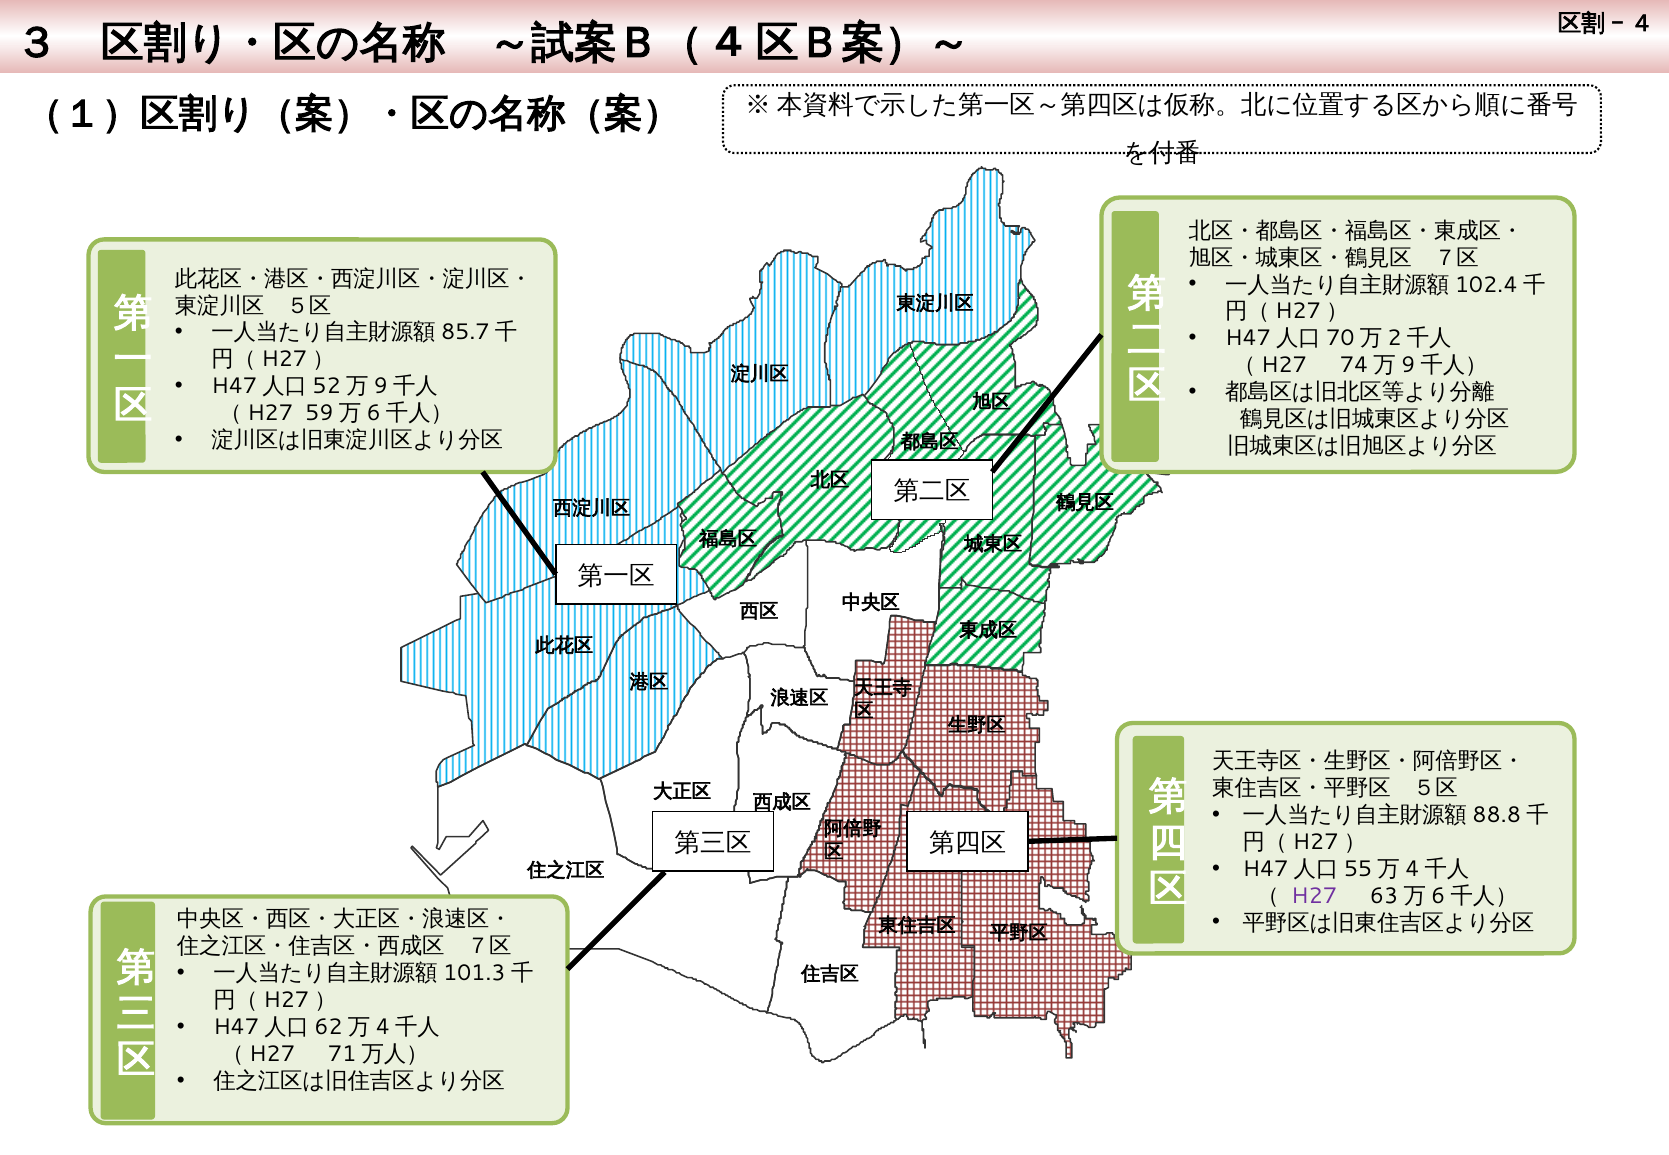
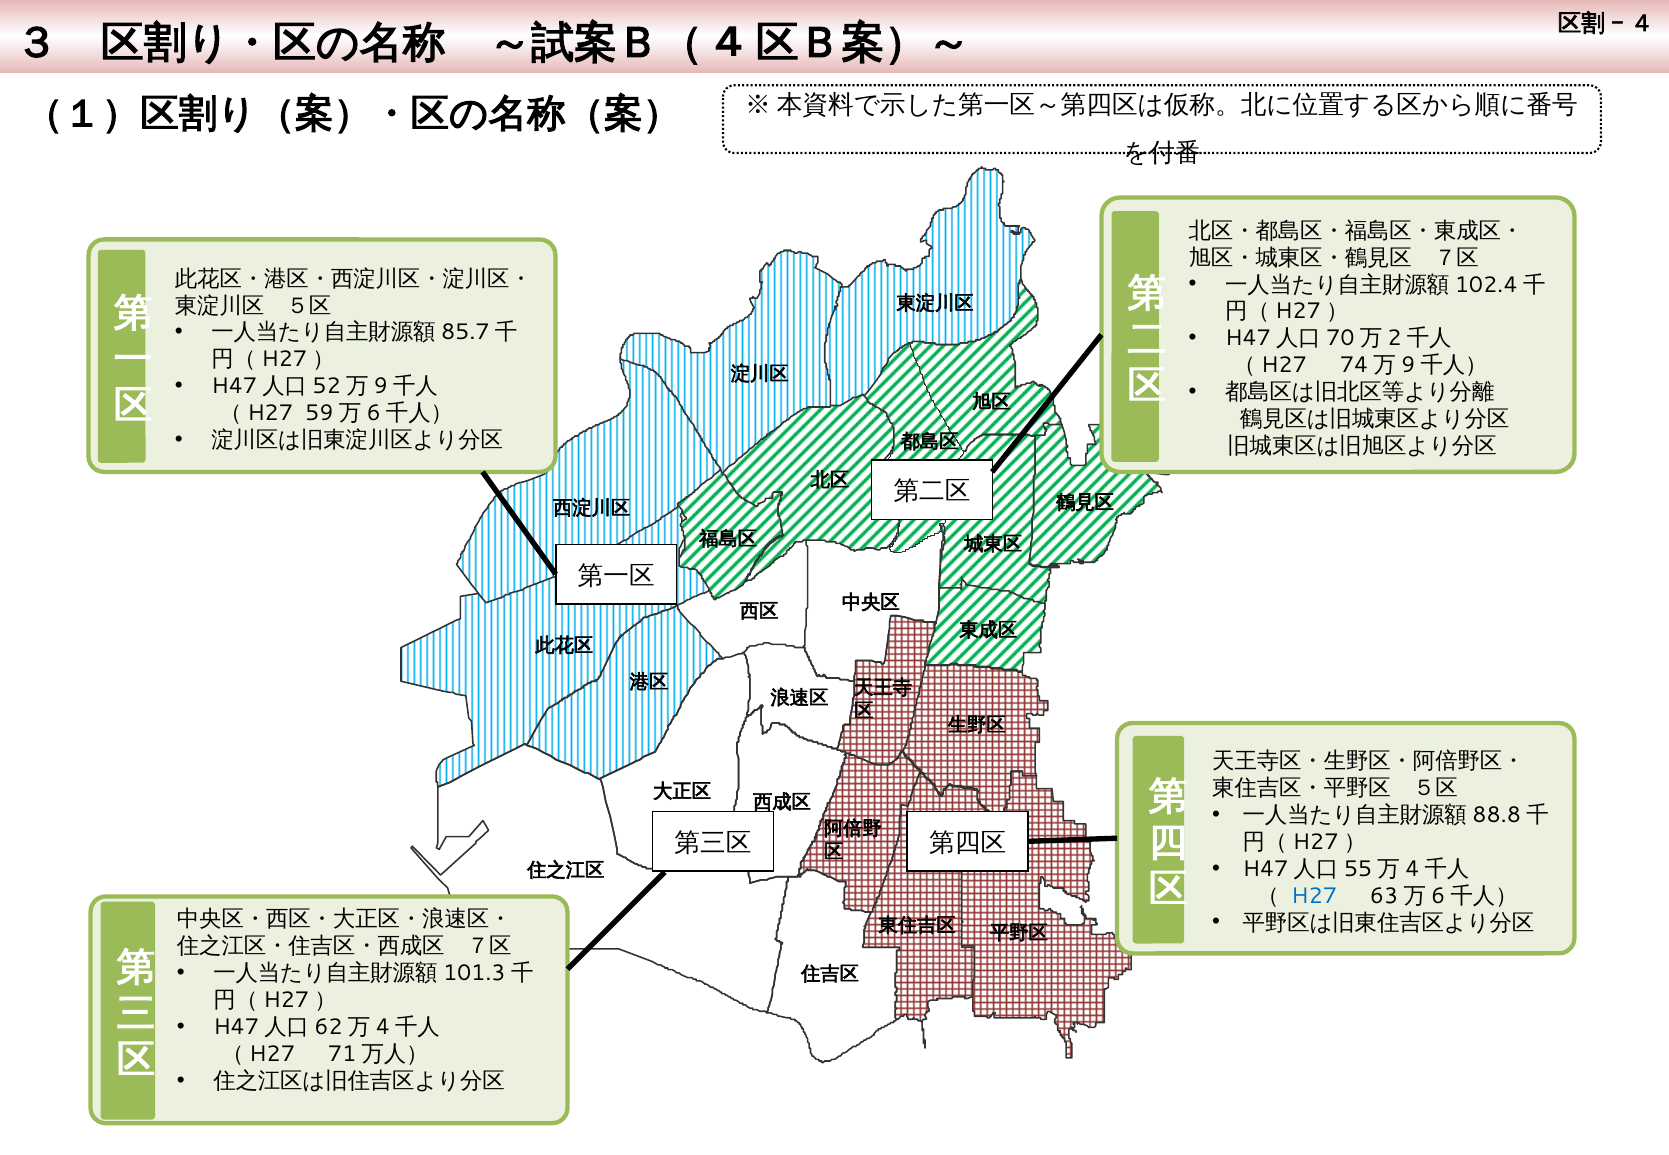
H27 colour: purple -> blue (1314, 896)
